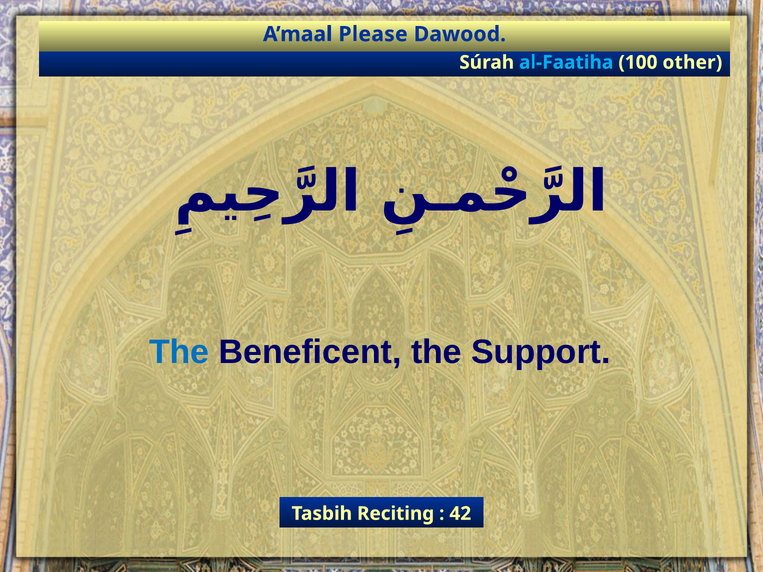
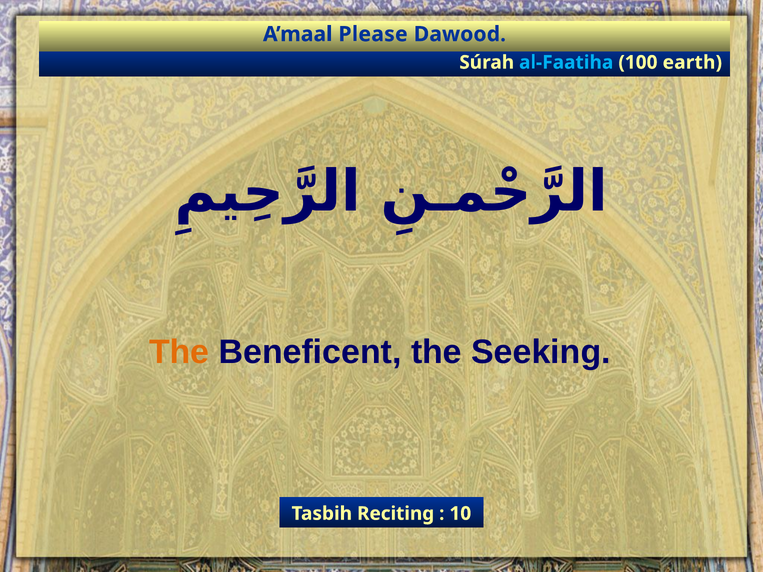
other: other -> earth (692, 62)
The colour: blue -> orange (179, 352)
Support: Support -> Seeking (541, 352)
42: 42 -> 10 (460, 514)
